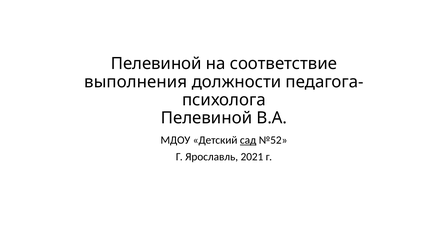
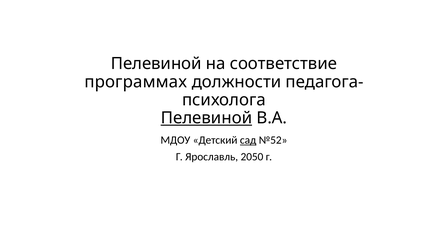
выполнения: выполнения -> программах (136, 82)
Пелевиной underline: none -> present (206, 118)
2021: 2021 -> 2050 (252, 157)
